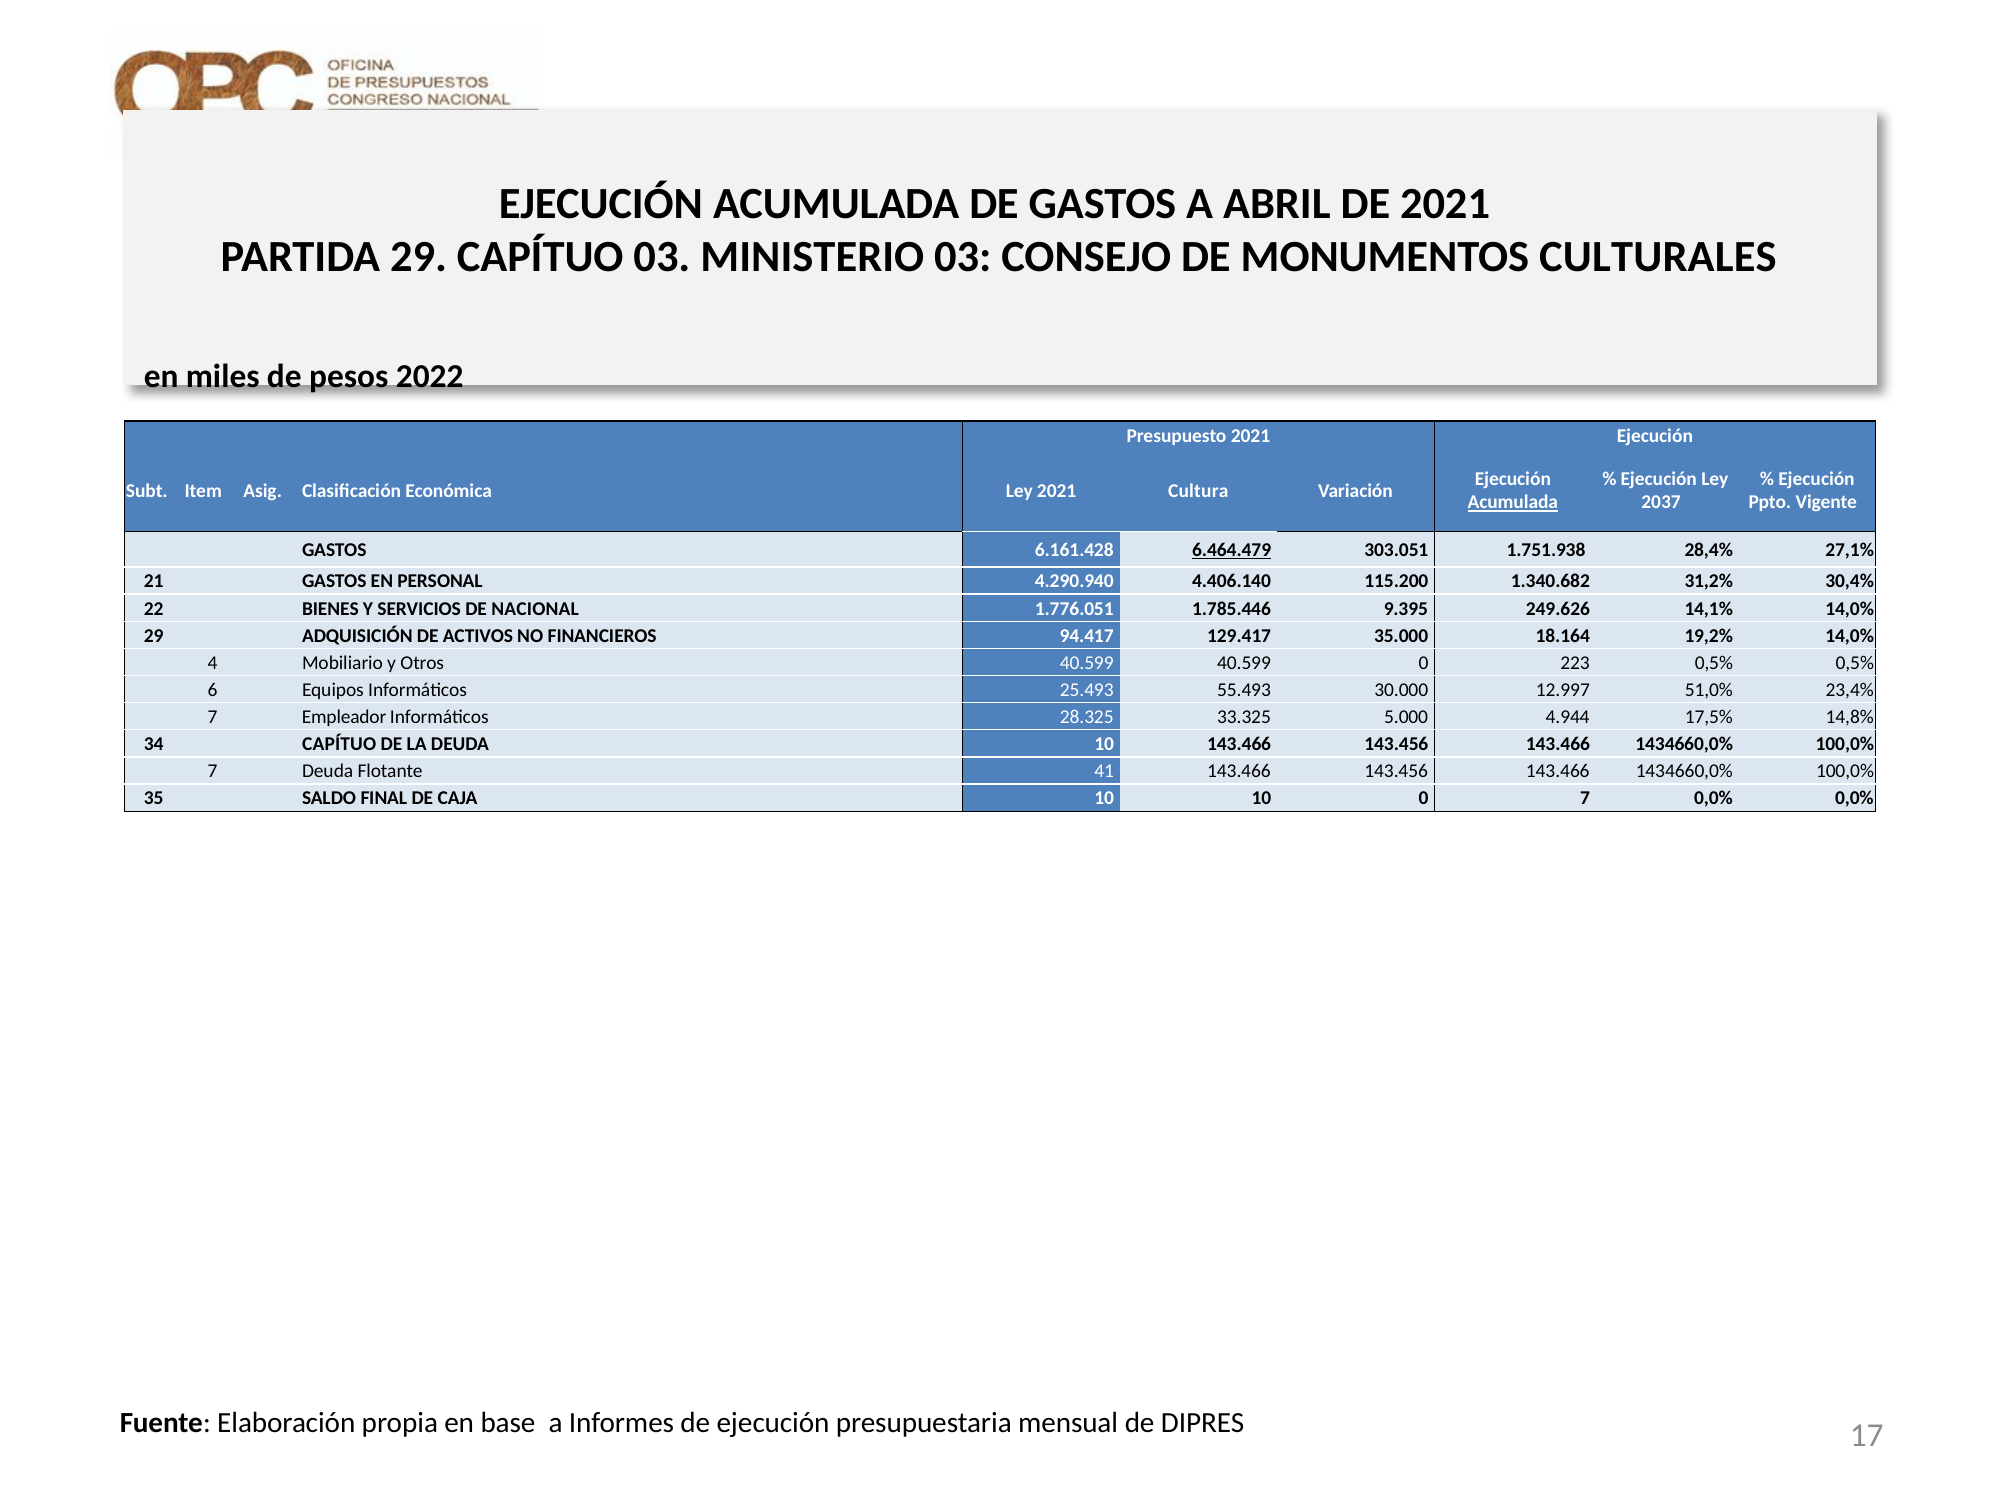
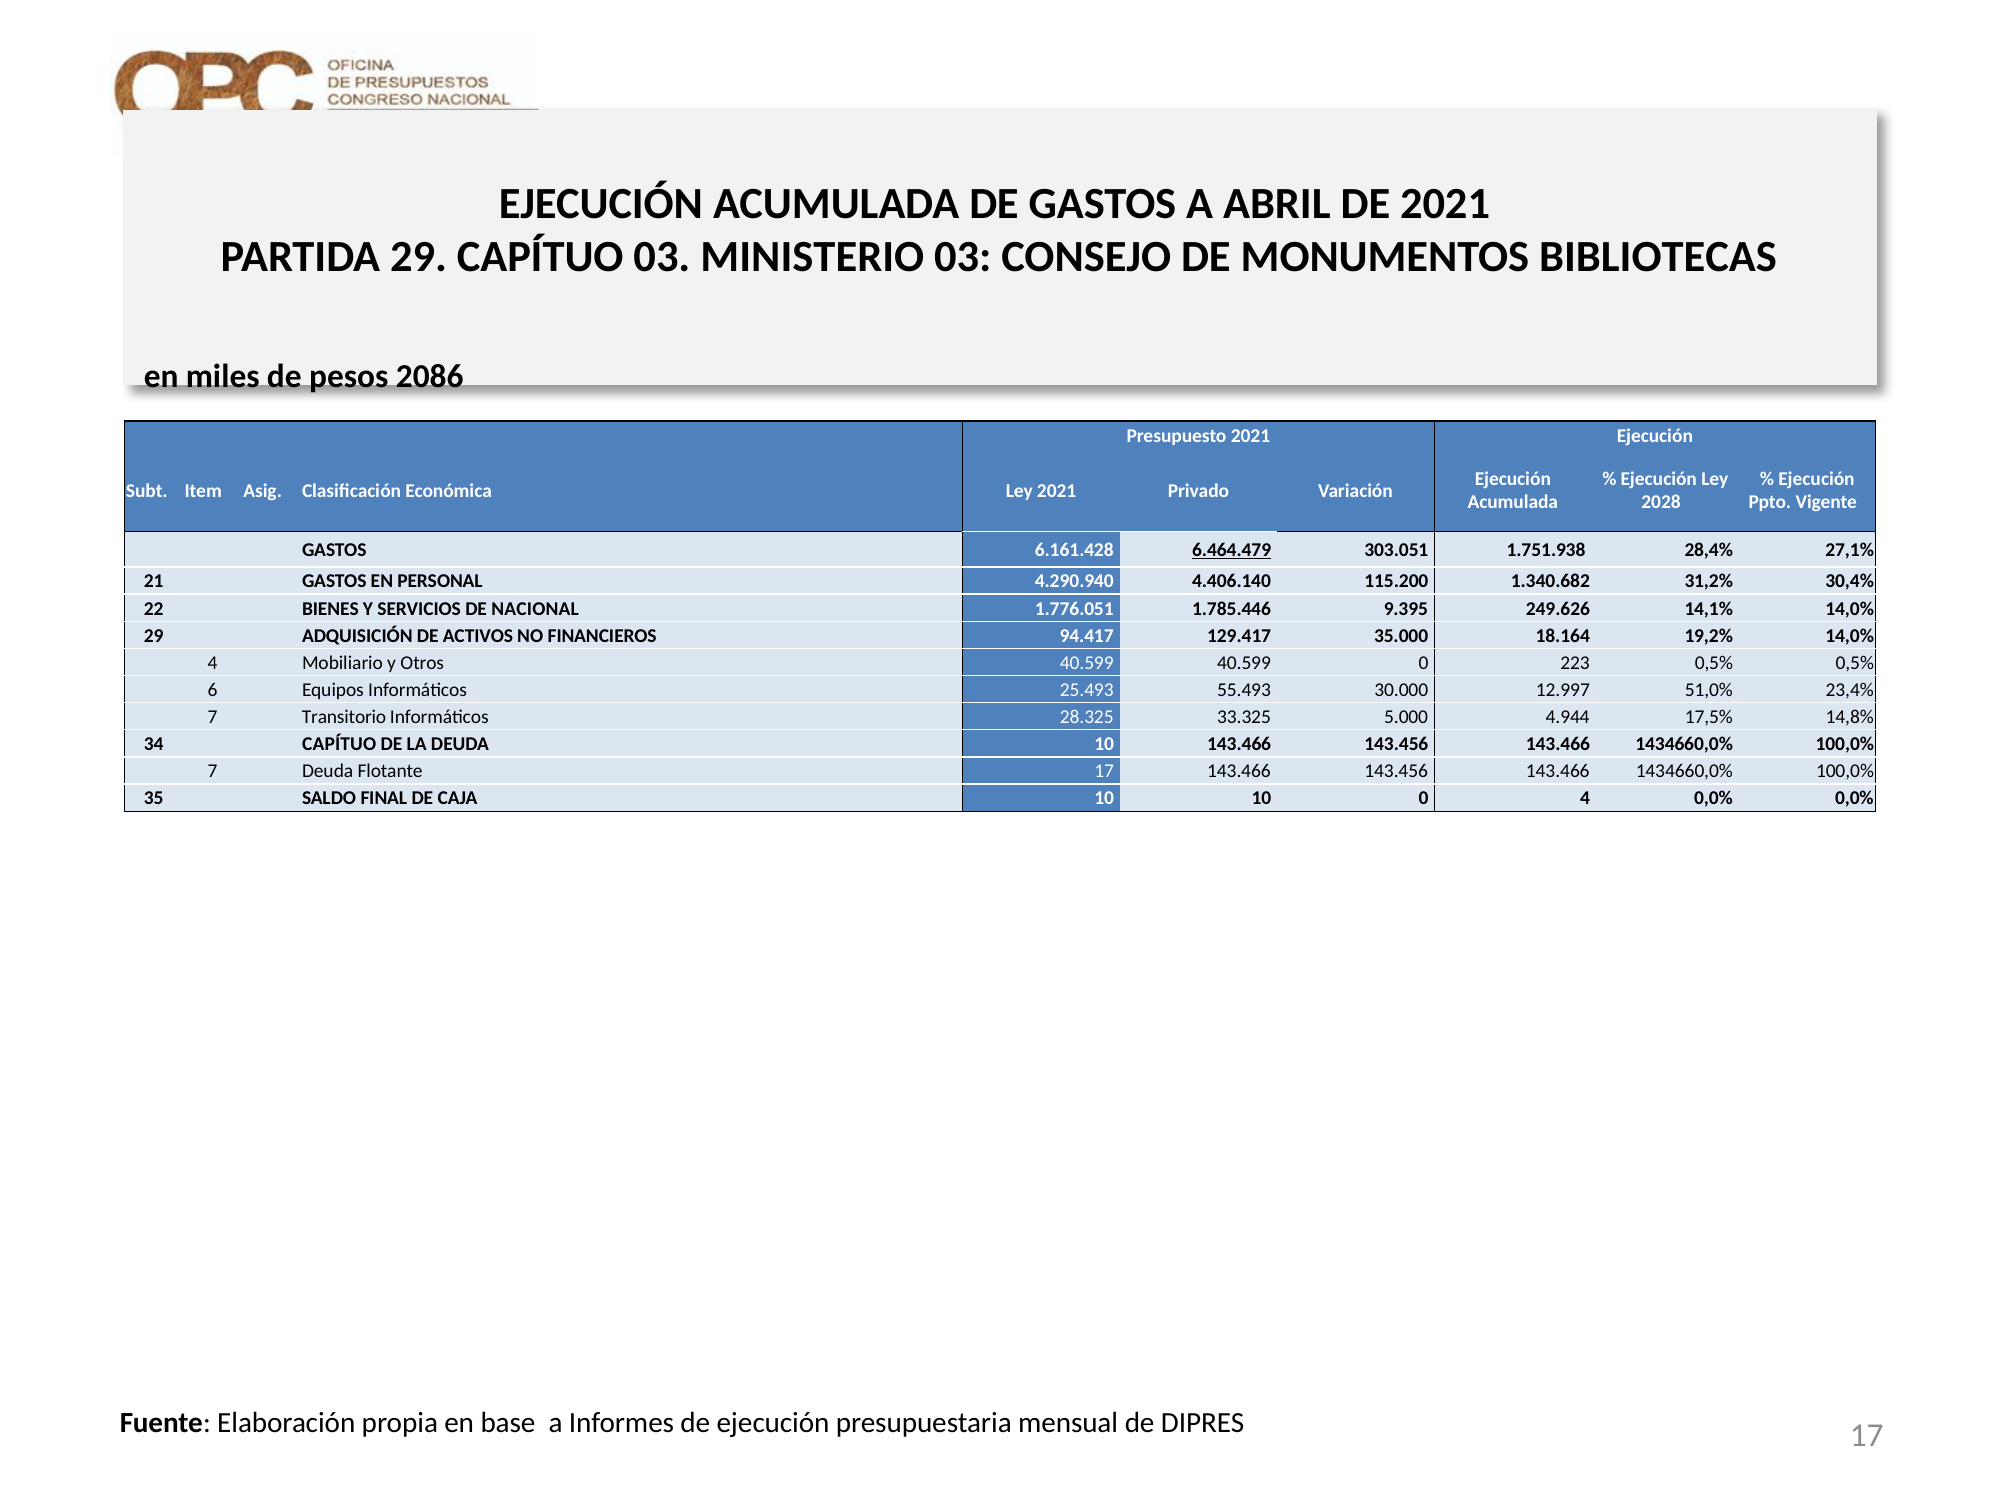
CULTURALES: CULTURALES -> BIBLIOTECAS (1658, 257)
2022: 2022 -> 2086 (430, 376)
Cultura: Cultura -> Privado (1198, 491)
Acumulada underline: present -> none (1513, 503)
2037: 2037 -> 2028 (1661, 503)
Empleador: Empleador -> Transitorio (344, 717)
Flotante 41: 41 -> 17 (1104, 771)
0 7: 7 -> 4 (1585, 799)
